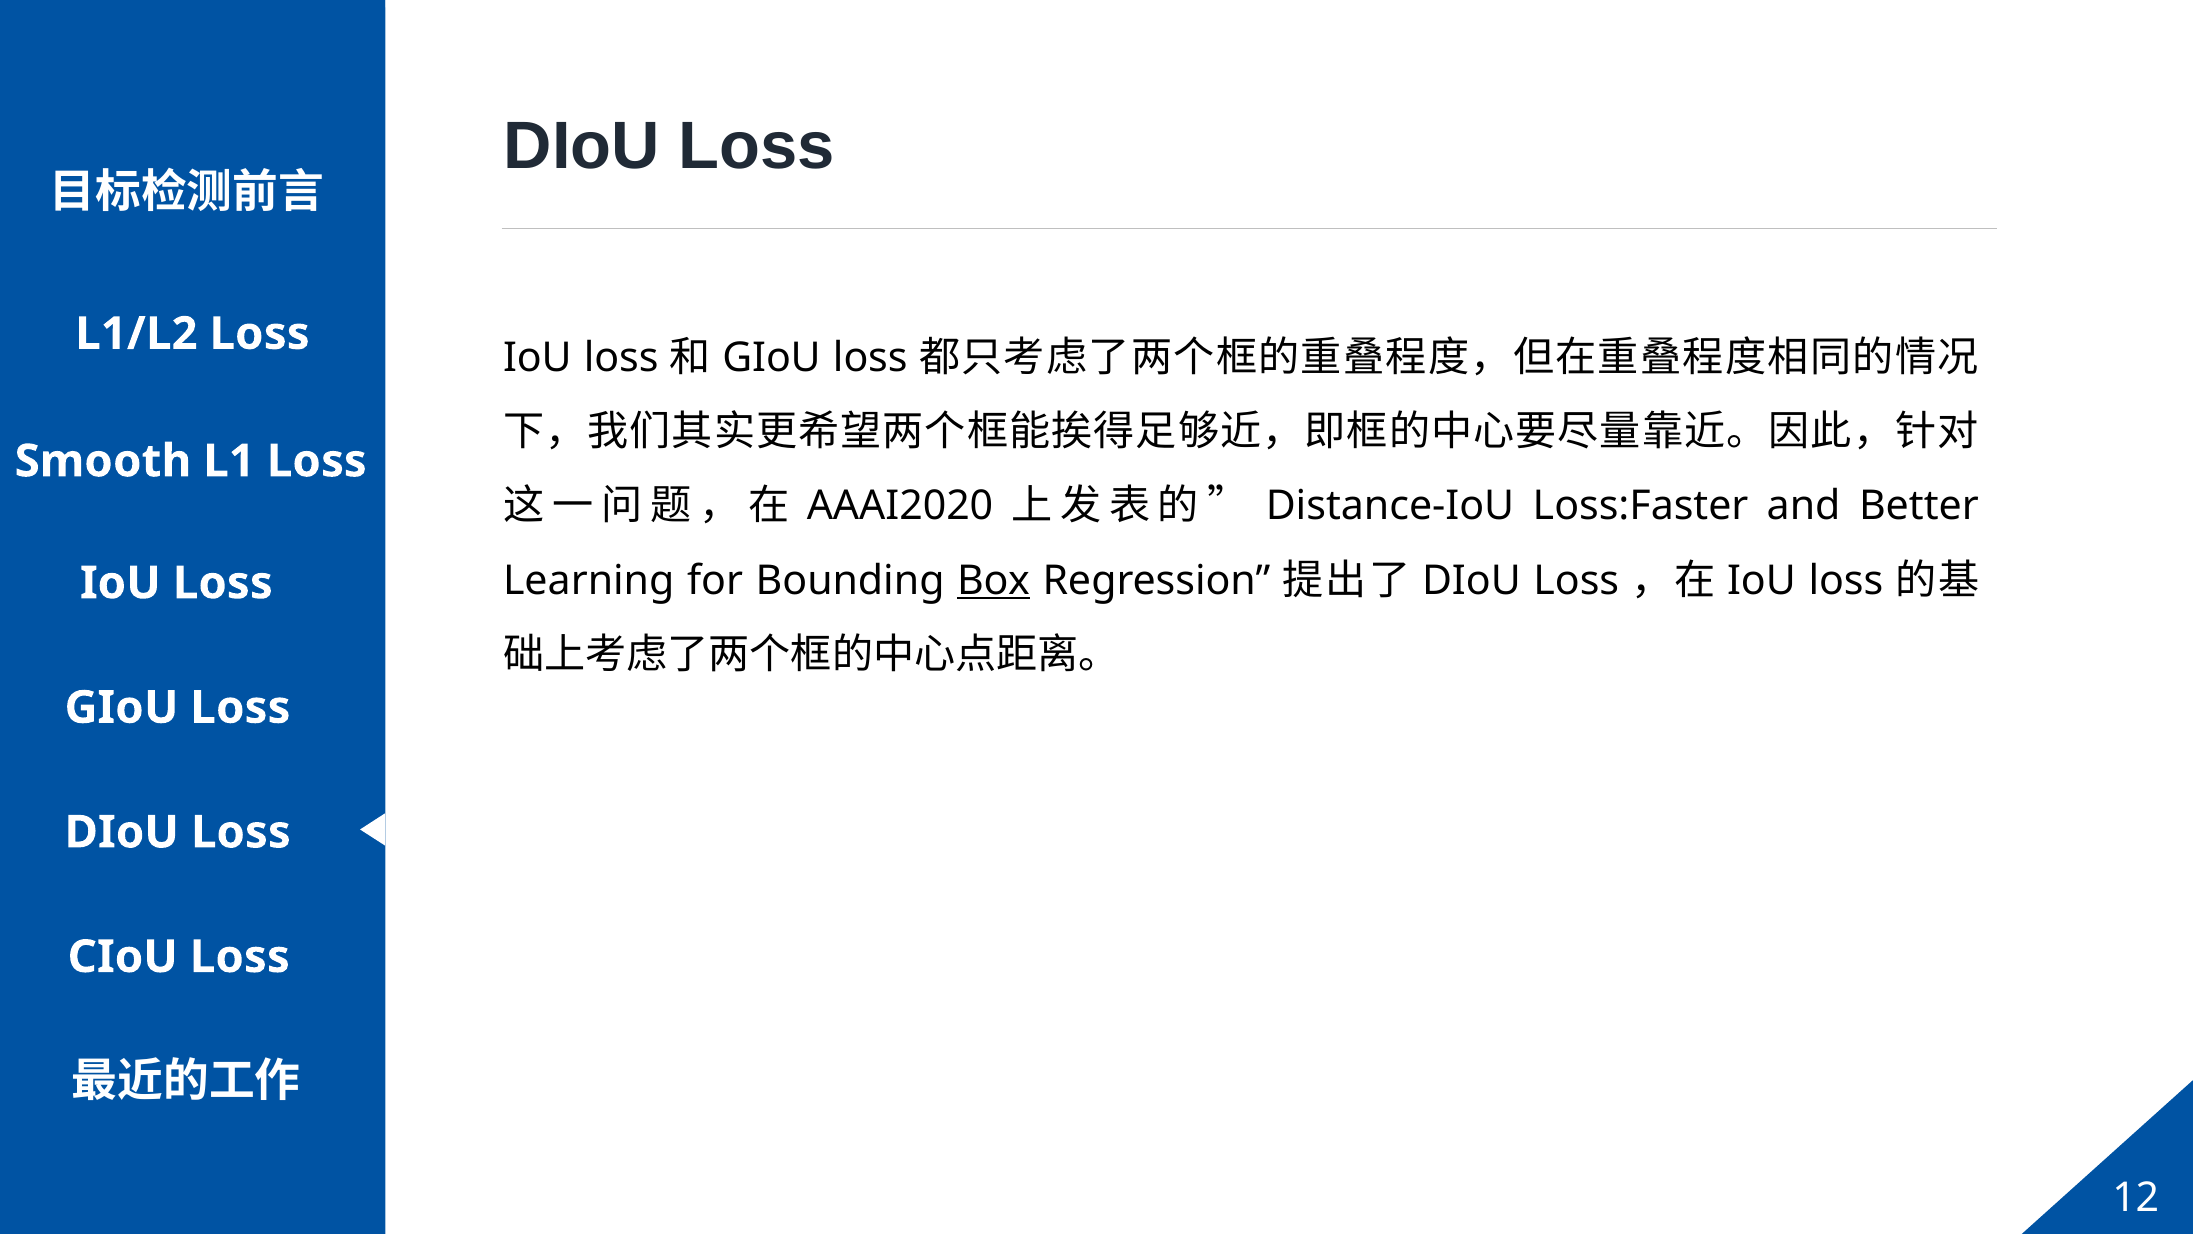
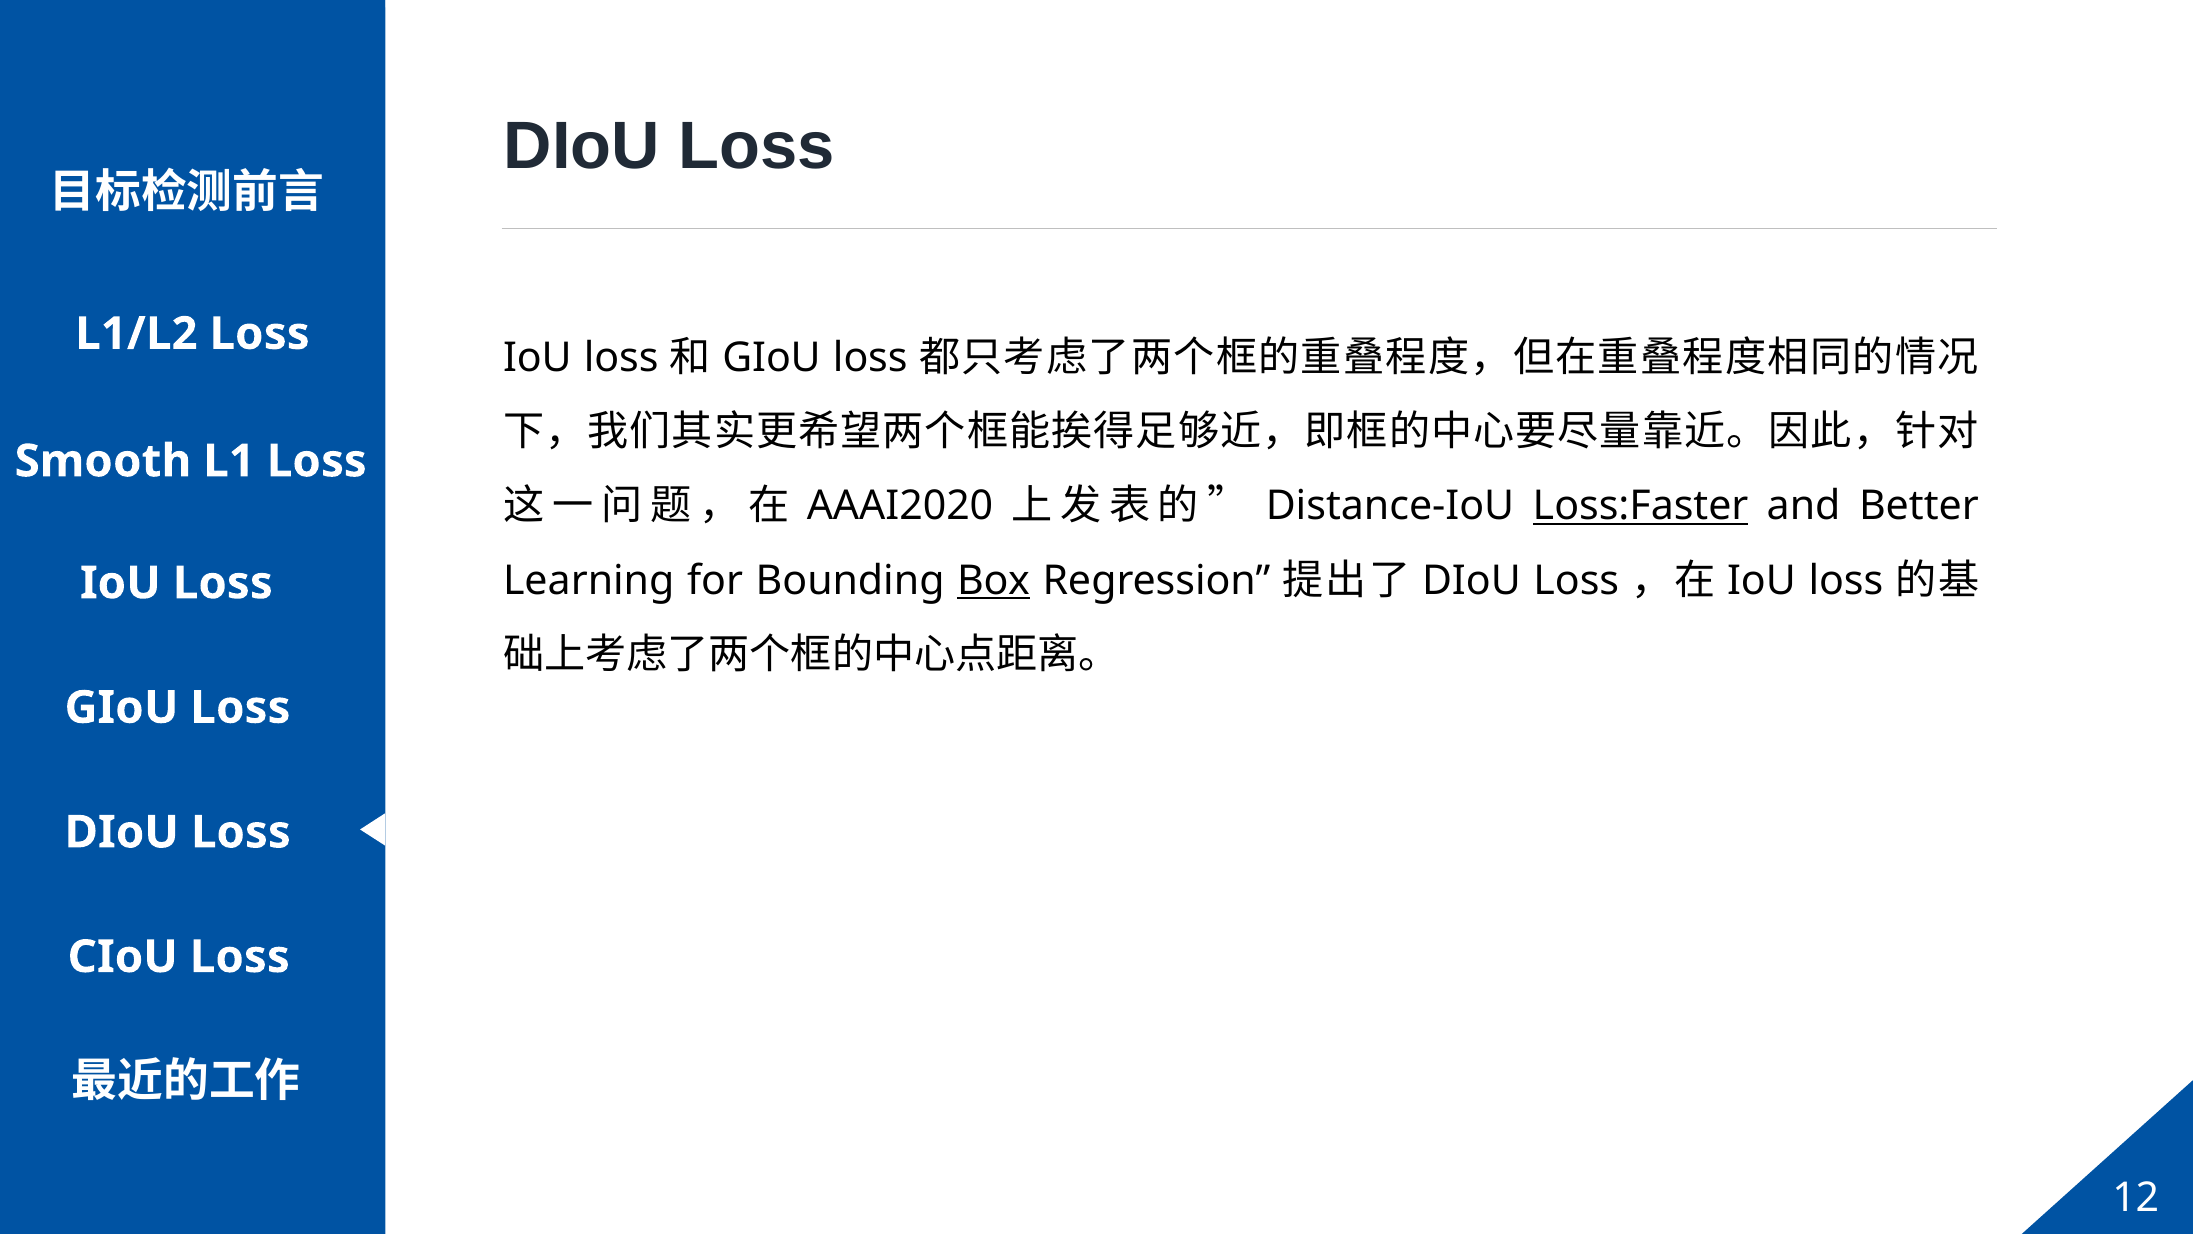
Loss:Faster underline: none -> present (1641, 506)
